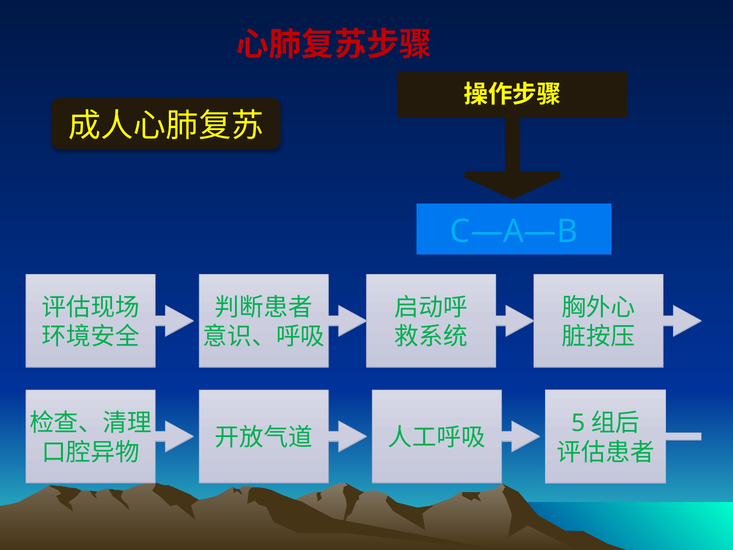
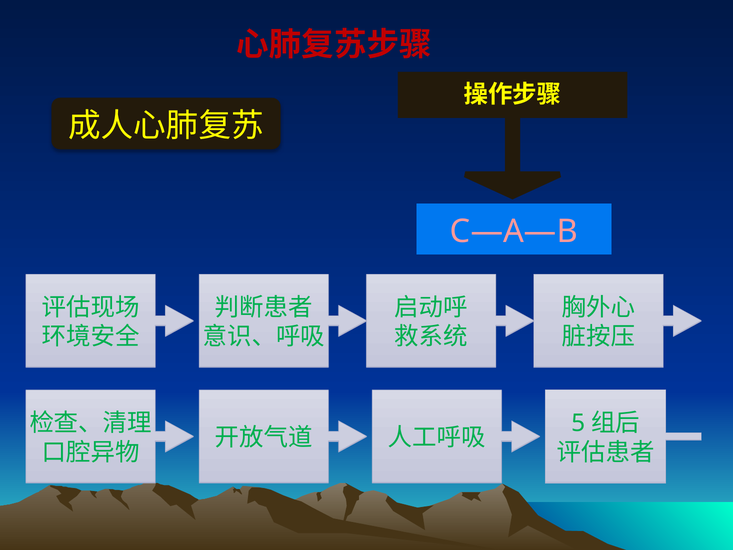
C—A—B colour: light blue -> pink (514, 231)
